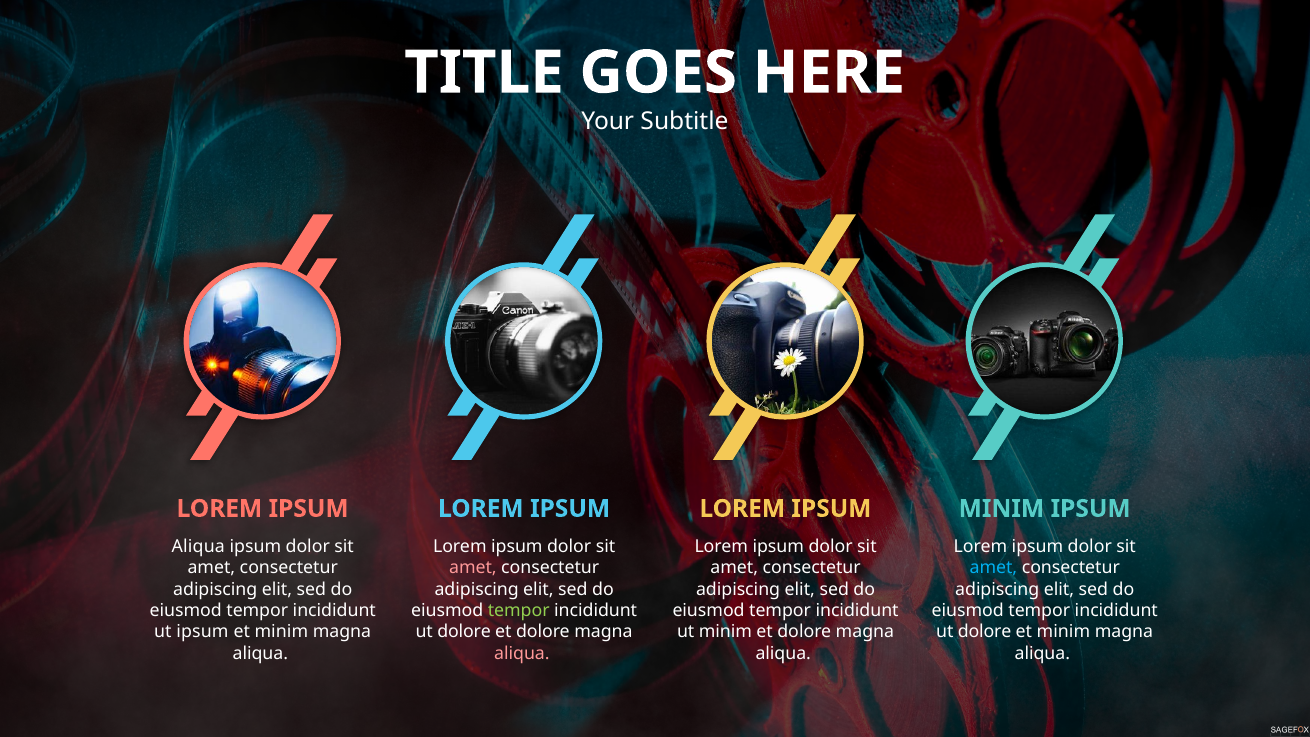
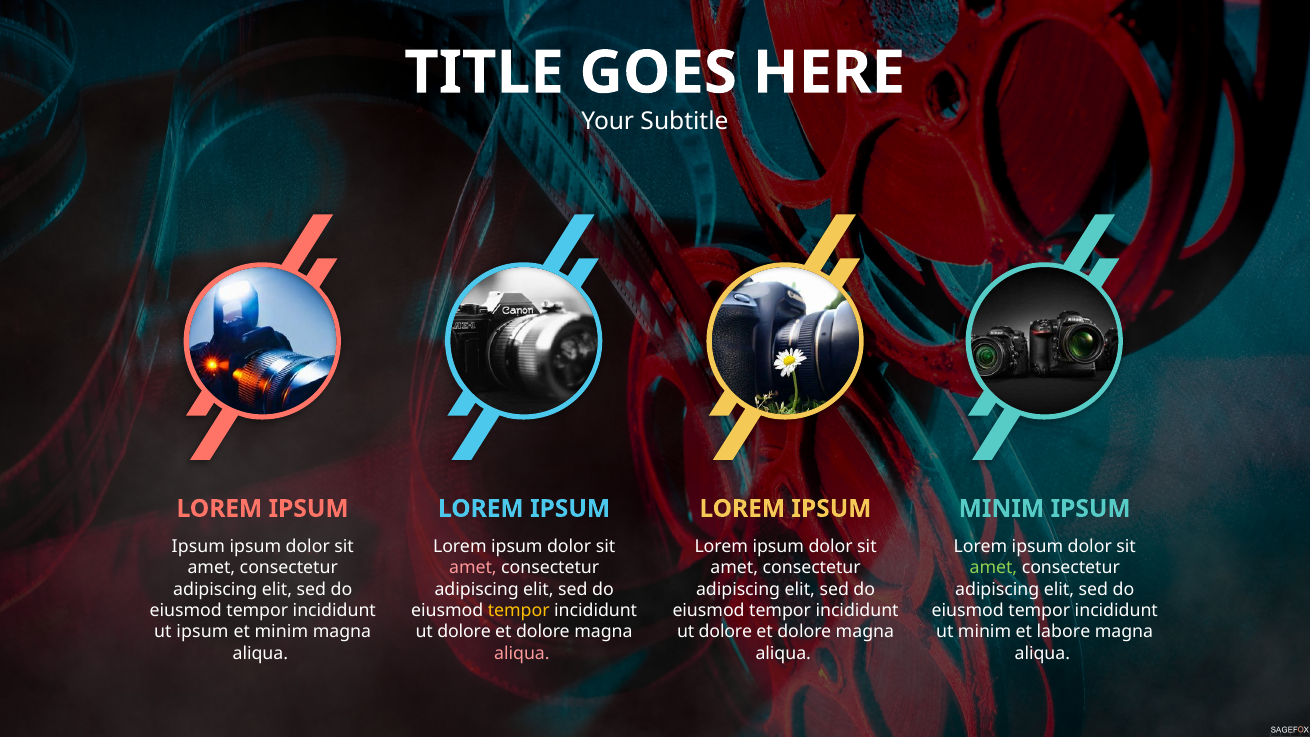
Aliqua: Aliqua -> Ipsum (198, 547)
amet colour: light blue -> light green (993, 568)
tempor colour: light green -> yellow (519, 610)
minim: minim -> dolore (725, 632)
dolore: dolore -> minim (985, 632)
minim: minim -> labore (1063, 632)
